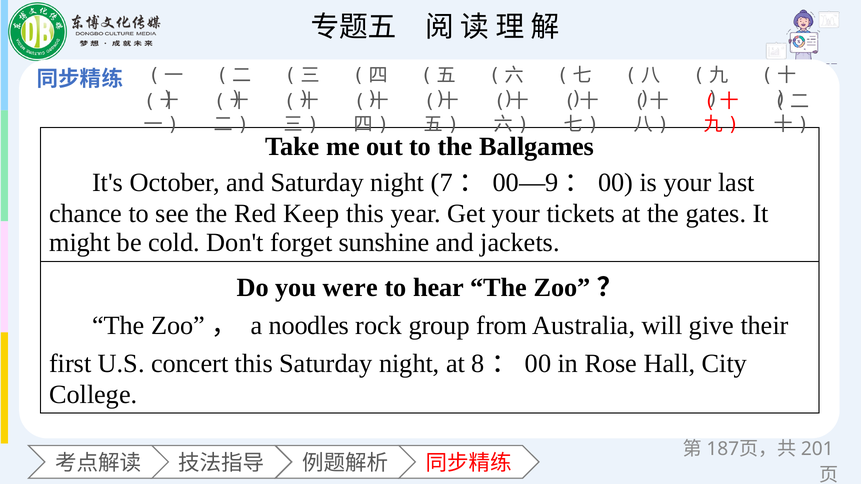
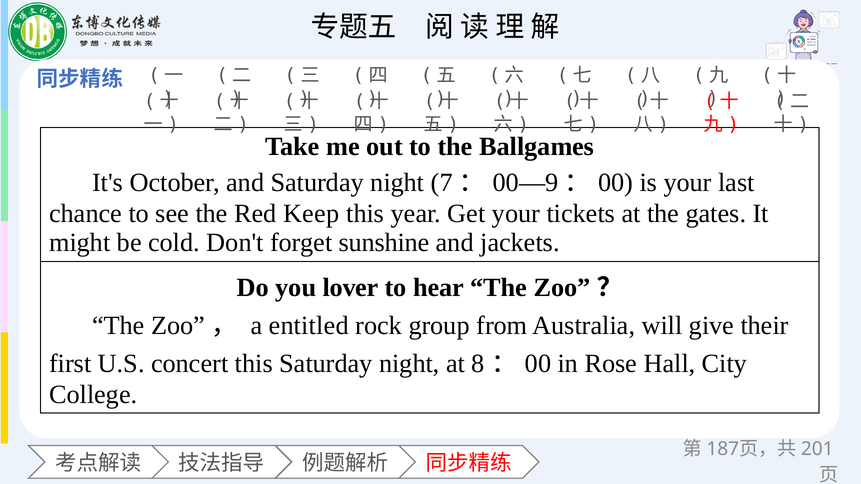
were: were -> lover (351, 288)
noodles: noodles -> entitled (309, 326)
